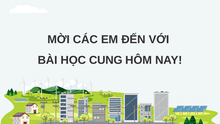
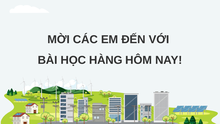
CUNG: CUNG -> HÀNG (106, 60)
